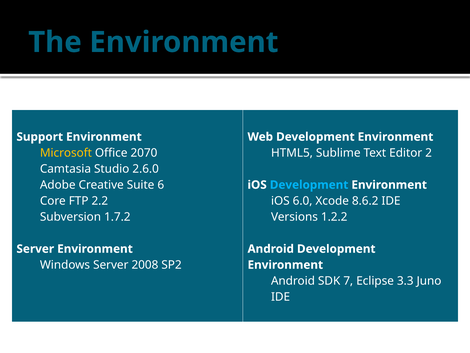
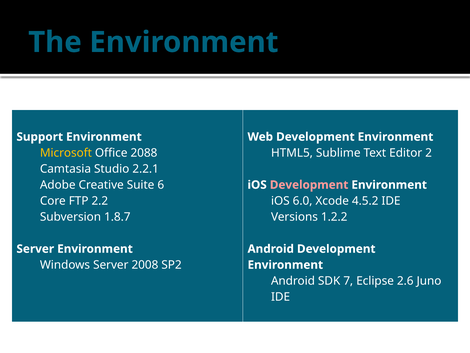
2070: 2070 -> 2088 (144, 153)
2.6.0: 2.6.0 -> 2.2.1 (146, 169)
Development colour: light blue -> pink (309, 185)
8.6.2: 8.6.2 -> 4.5.2 (365, 201)
1.7.2: 1.7.2 -> 1.8.7 (117, 217)
3.3: 3.3 -> 2.6 (405, 281)
